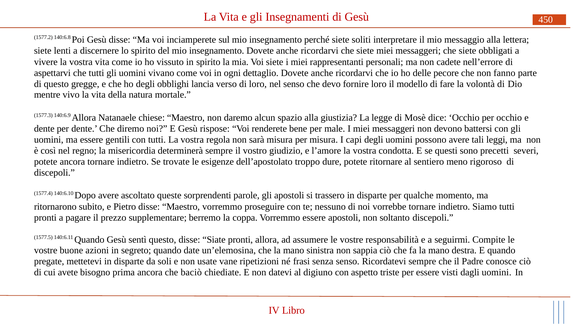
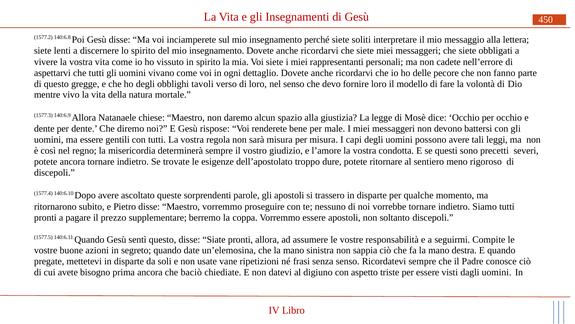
lancia: lancia -> tavoli (203, 84)
